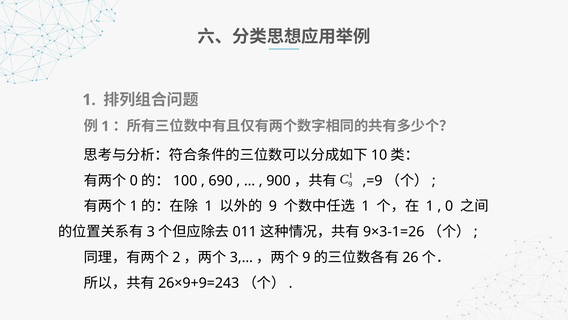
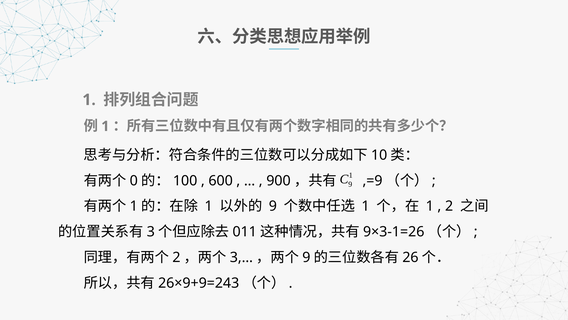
690: 690 -> 600 (221, 180)
0: 0 -> 2 (449, 206)
